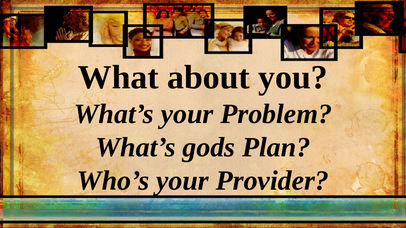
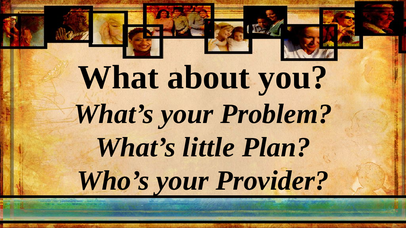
gods: gods -> little (209, 148)
